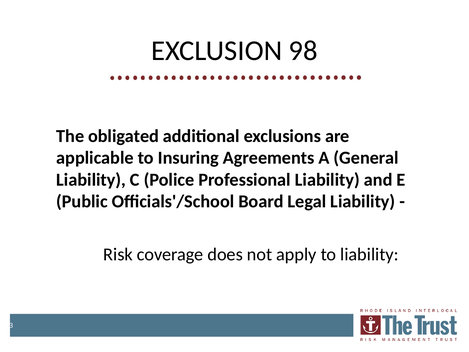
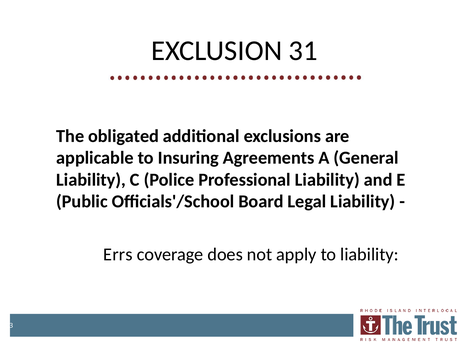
98: 98 -> 31 (303, 51)
Risk: Risk -> Errs (118, 254)
